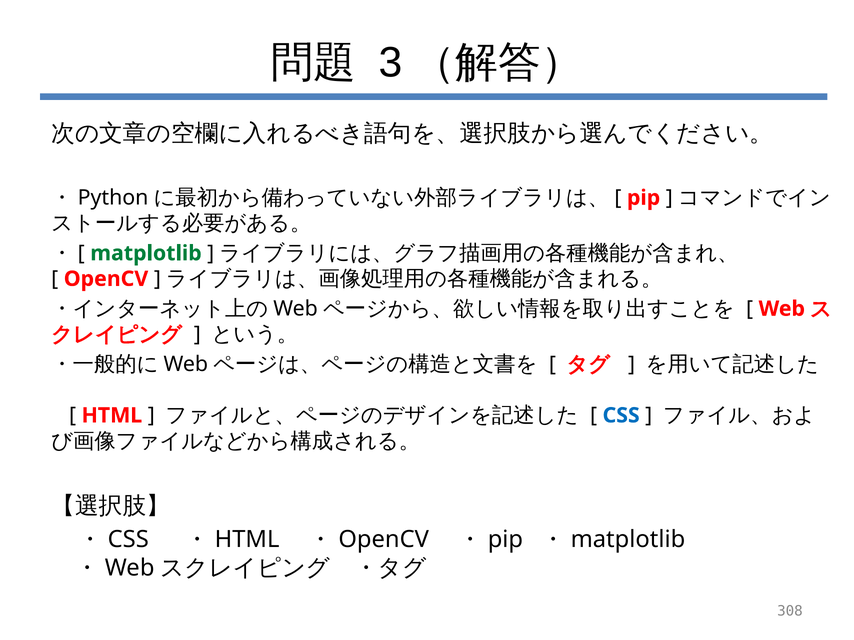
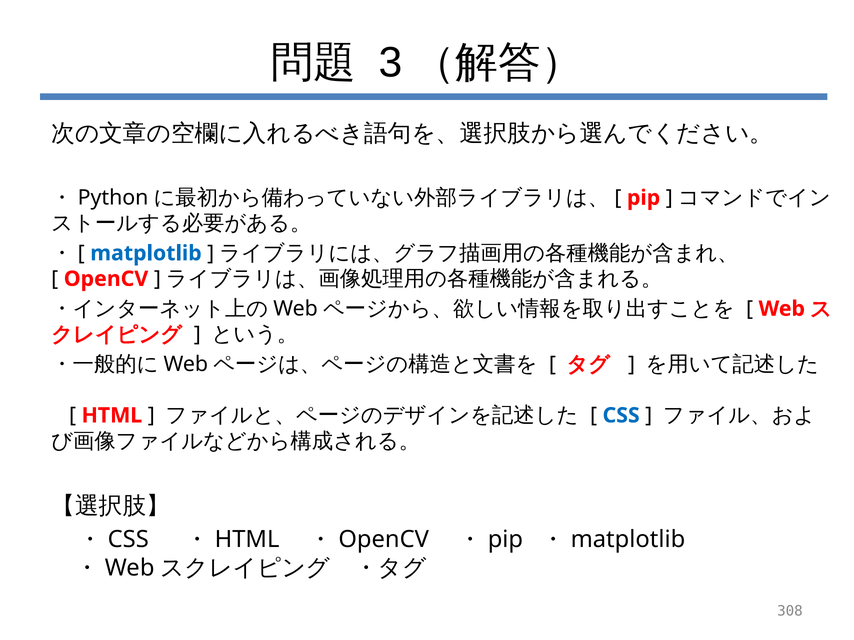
matplotlib colour: green -> blue (146, 253)
